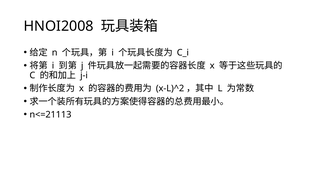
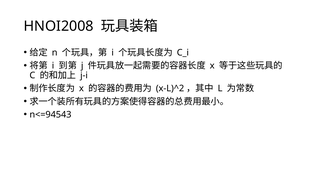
n<=21113: n<=21113 -> n<=94543 (50, 115)
